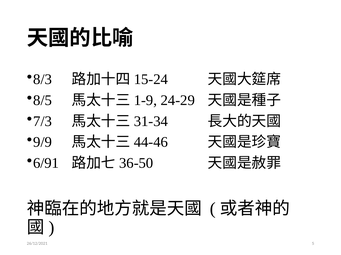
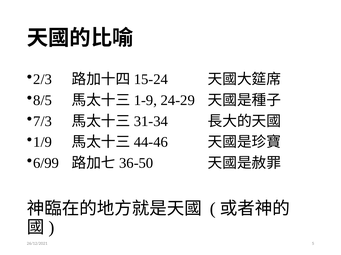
8/3: 8/3 -> 2/3 (43, 80)
9/9: 9/9 -> 1/9 (43, 143)
6/91: 6/91 -> 6/99 (46, 164)
